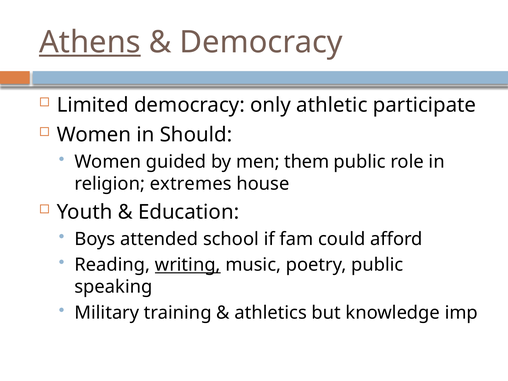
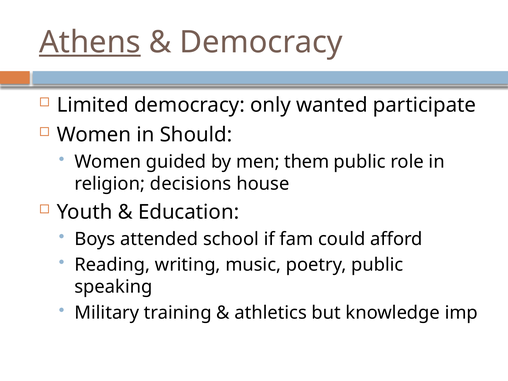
athletic: athletic -> wanted (332, 105)
extremes: extremes -> decisions (191, 184)
writing underline: present -> none (188, 265)
